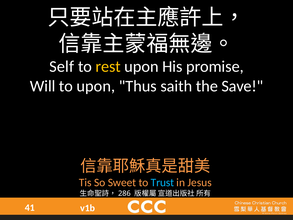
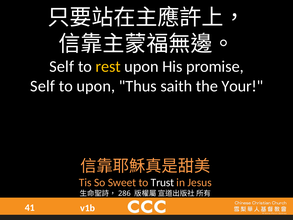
Will: Will -> Self (43, 86)
Save: Save -> Your (242, 86)
Trust colour: light blue -> white (162, 182)
